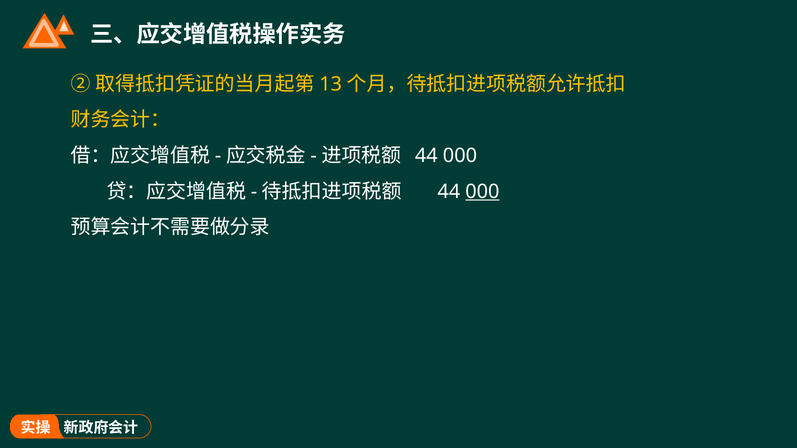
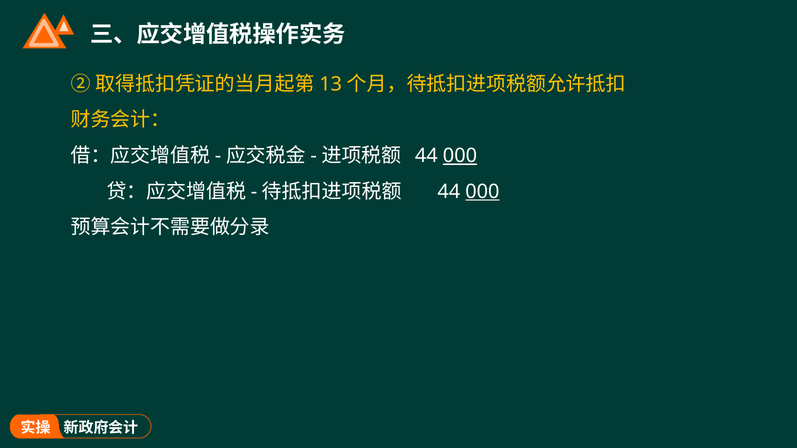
000 underline: none -> present (460, 156)
